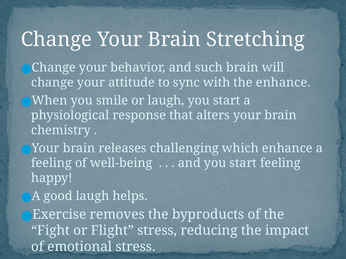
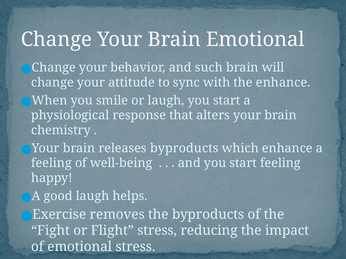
Brain Stretching: Stretching -> Emotional (255, 39)
releases challenging: challenging -> byproducts (184, 148)
